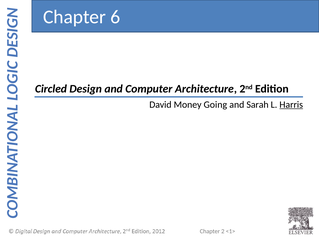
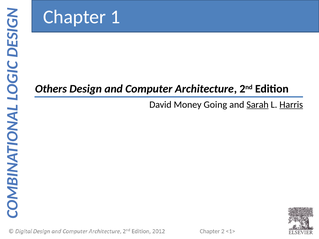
6: 6 -> 1 (115, 17)
Circled: Circled -> Others (51, 89)
Sarah underline: none -> present (258, 105)
